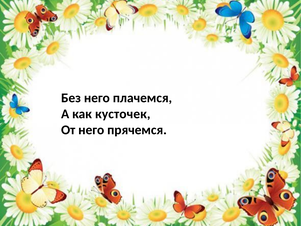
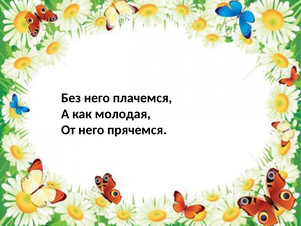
кусточек: кусточек -> молодая (123, 114)
